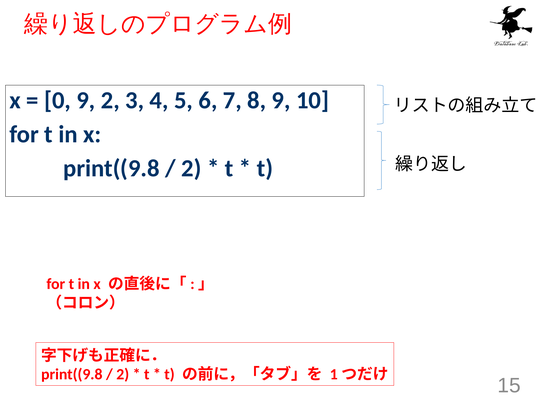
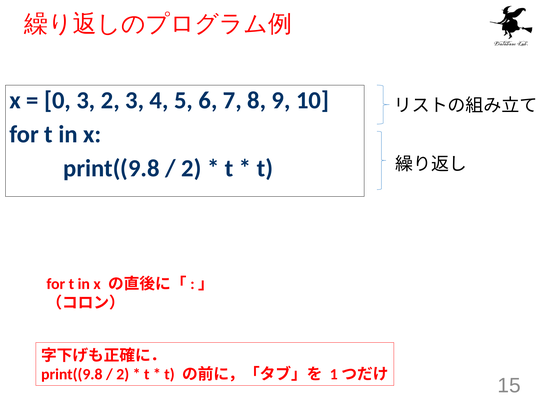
0 9: 9 -> 3 (86, 100)
